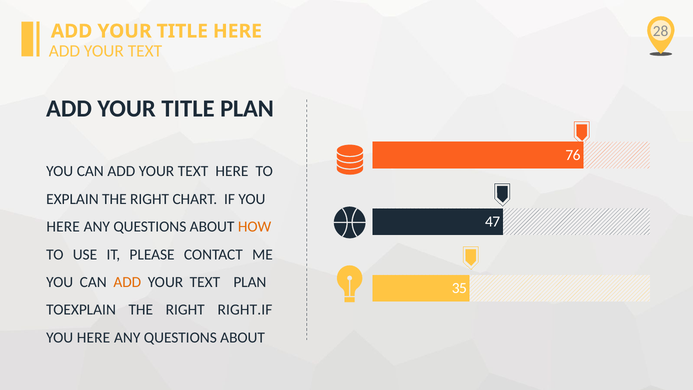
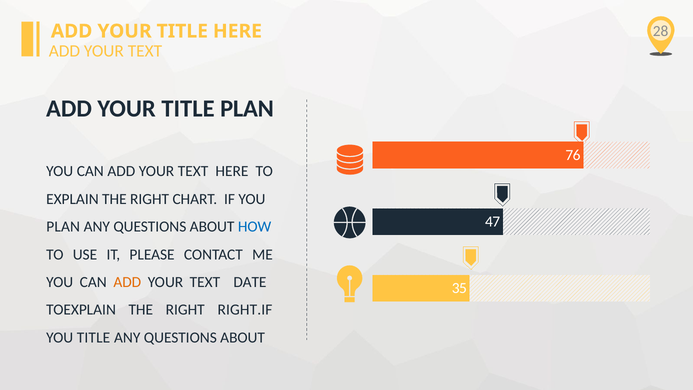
HERE: HERE -> PLAN (63, 227)
HOW colour: orange -> blue (255, 227)
TEXT PLAN: PLAN -> DATE (250, 282)
HERE: HERE -> TITLE (94, 337)
